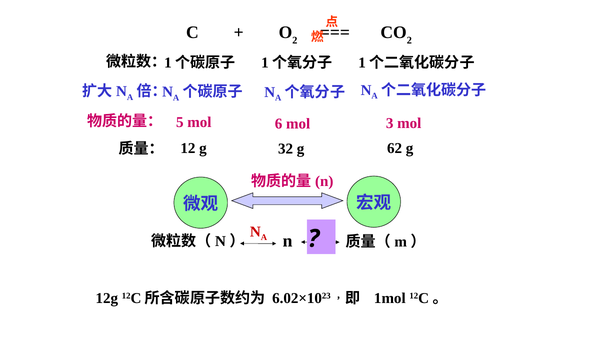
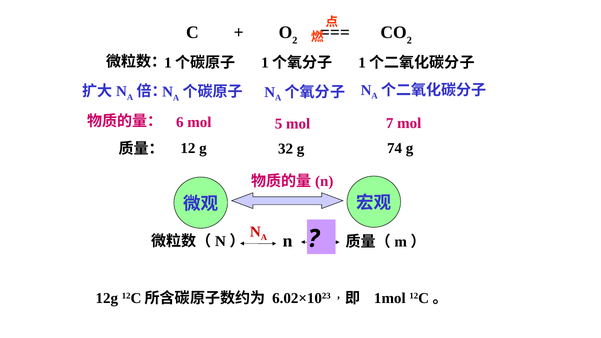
5: 5 -> 6 (180, 122)
6: 6 -> 5 (279, 124)
3: 3 -> 7 (390, 123)
62: 62 -> 74 (395, 148)
